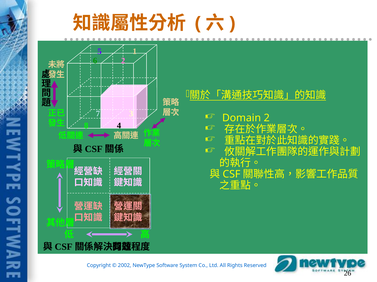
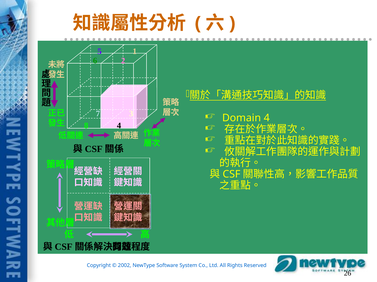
Domain 2: 2 -> 4 (267, 118)
